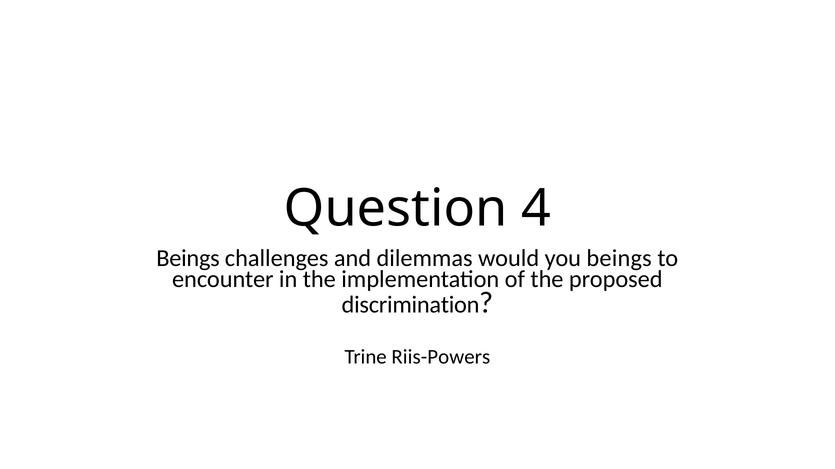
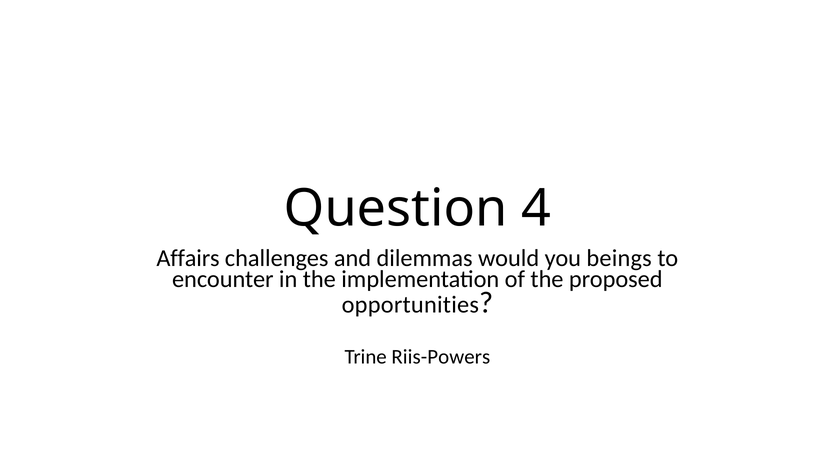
Beings: Beings -> Affairs (188, 259)
discrimination: discrimination -> opportunities (410, 305)
